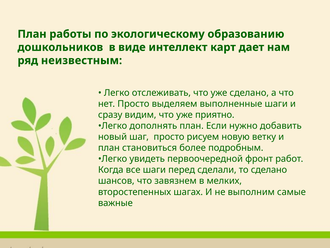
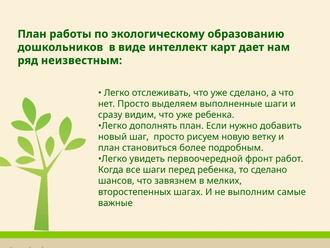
уже приятно: приятно -> ребенка (215, 115)
перед сделали: сделали -> ребенка (217, 170)
